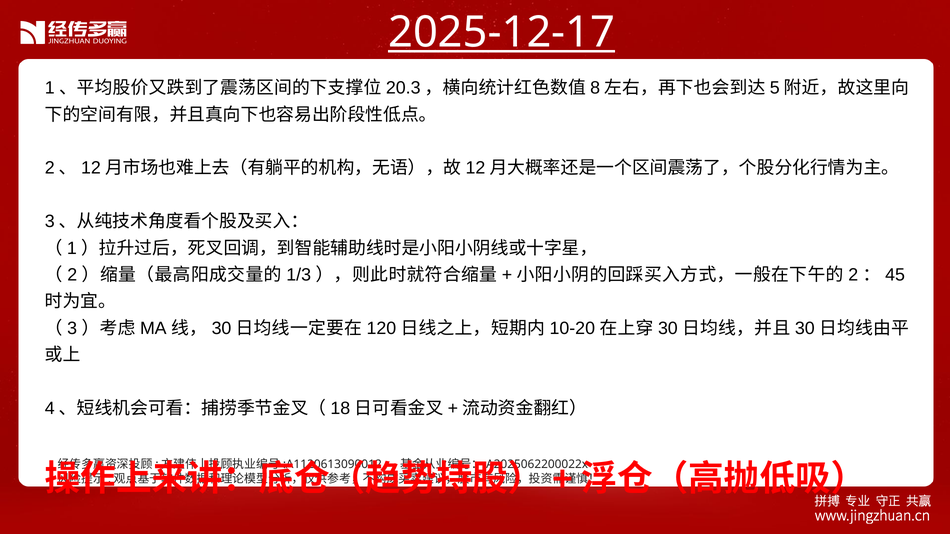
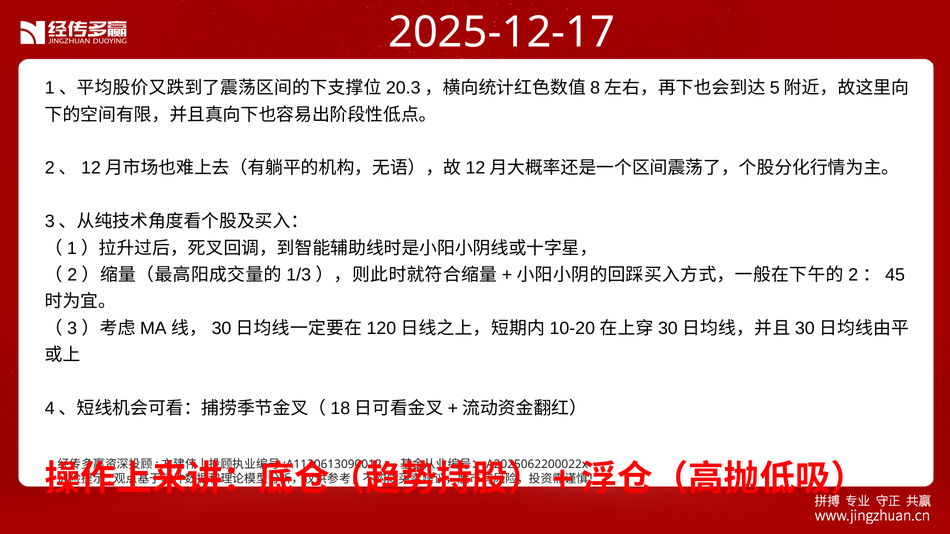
2025-12-17 underline: present -> none (502, 33)
